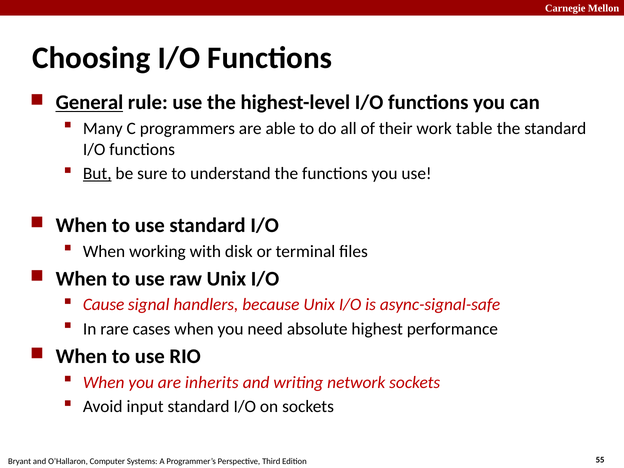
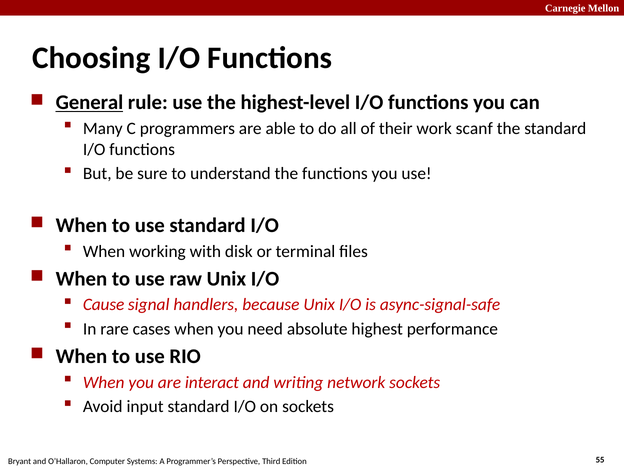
table: table -> scanf (474, 129)
But underline: present -> none (97, 174)
inherits: inherits -> interact (212, 382)
